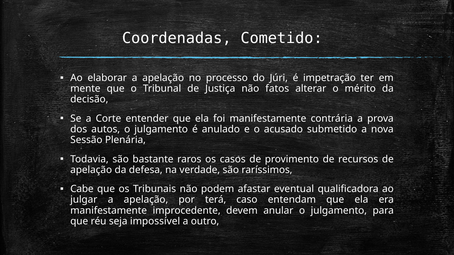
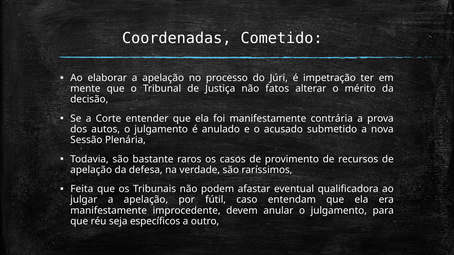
Cabe: Cabe -> Feita (82, 189)
terá: terá -> fútil (216, 200)
impossível: impossível -> específicos (155, 222)
